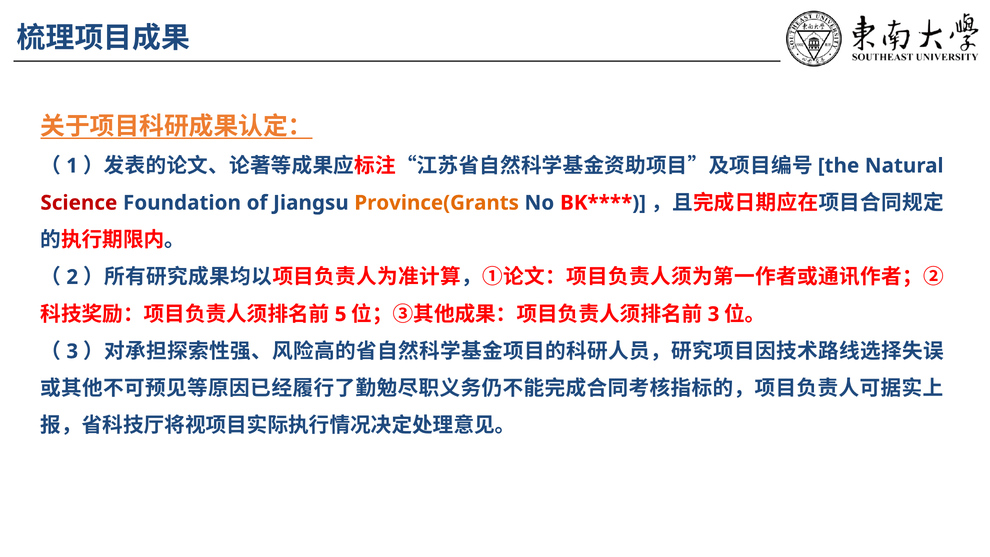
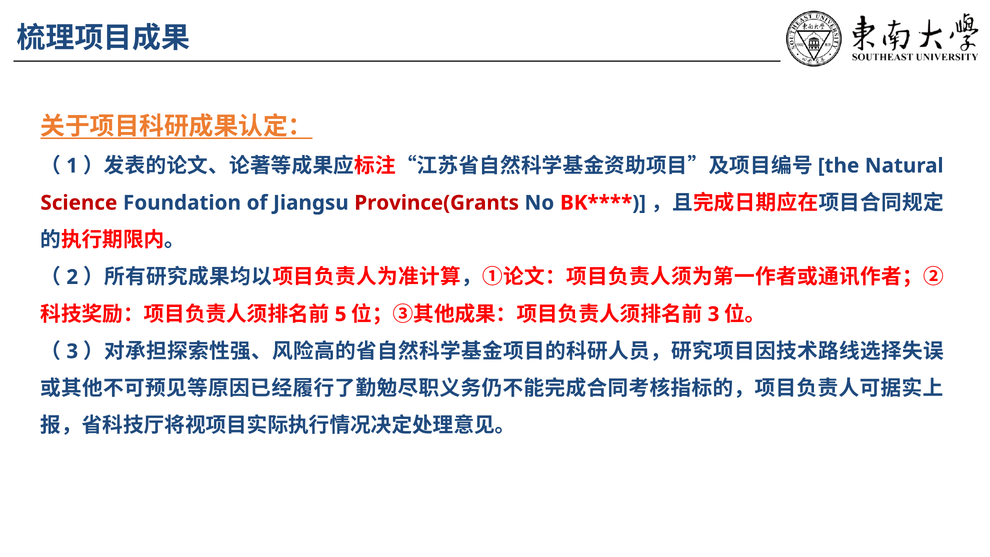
Province(Grants colour: orange -> red (437, 203)
